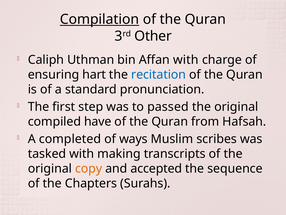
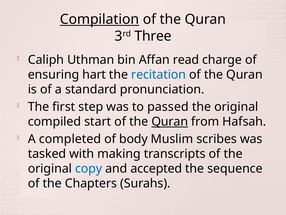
Other: Other -> Three (153, 36)
Affan with: with -> read (186, 60)
have: have -> start (98, 121)
Quran underline: none -> present (170, 121)
ways: ways -> body (133, 139)
copy colour: orange -> blue (89, 168)
